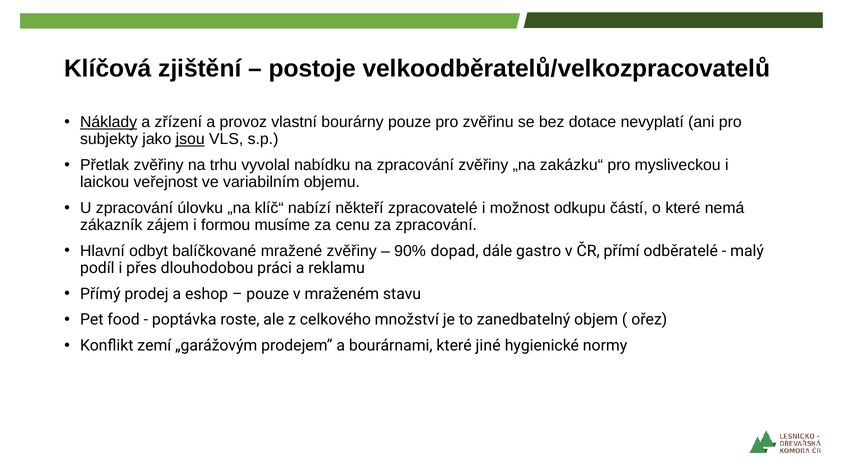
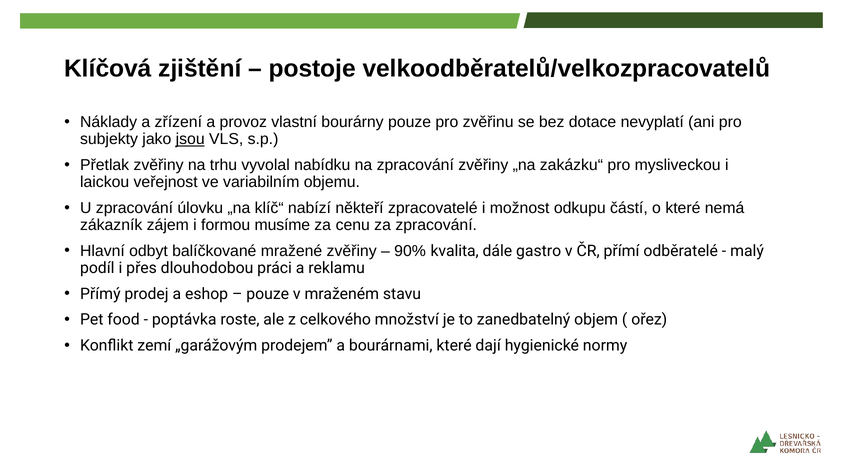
Náklady underline: present -> none (109, 122)
dopad: dopad -> kvalita (455, 251)
jiné: jiné -> dají (488, 346)
